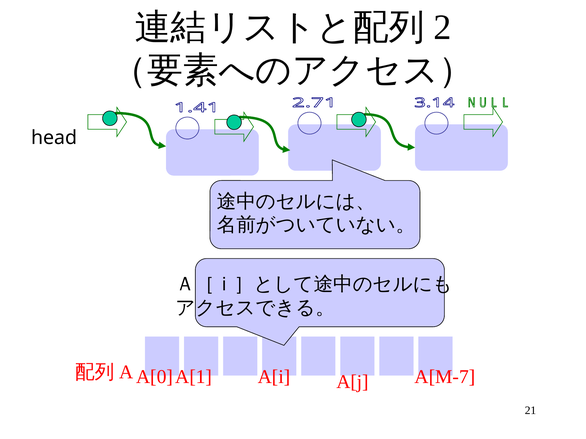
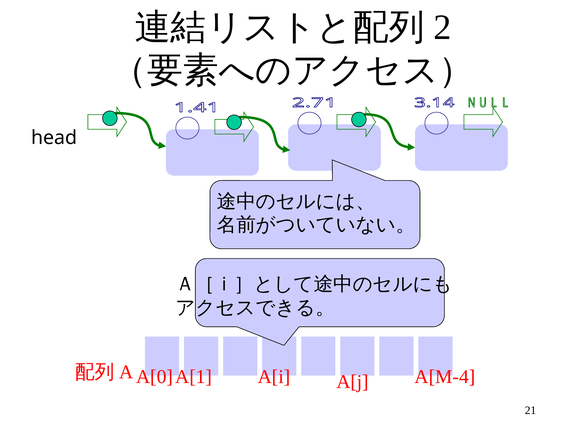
A[M-7: A[M-7 -> A[M-4 (445, 377)
